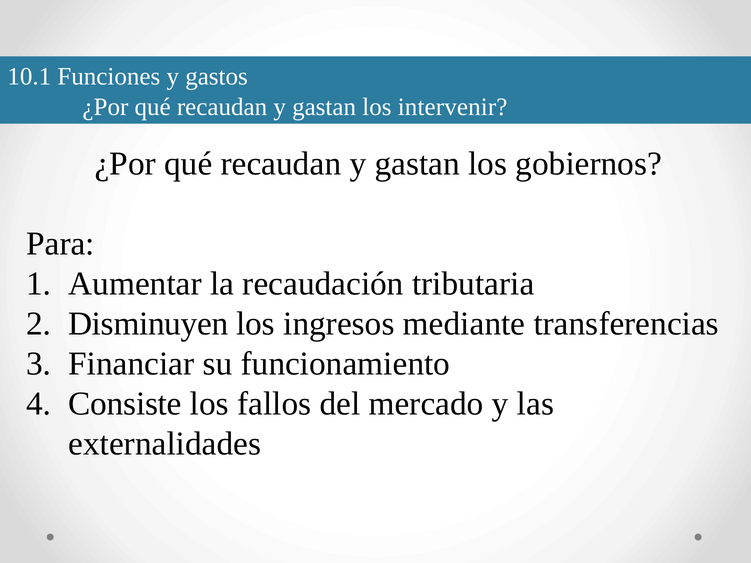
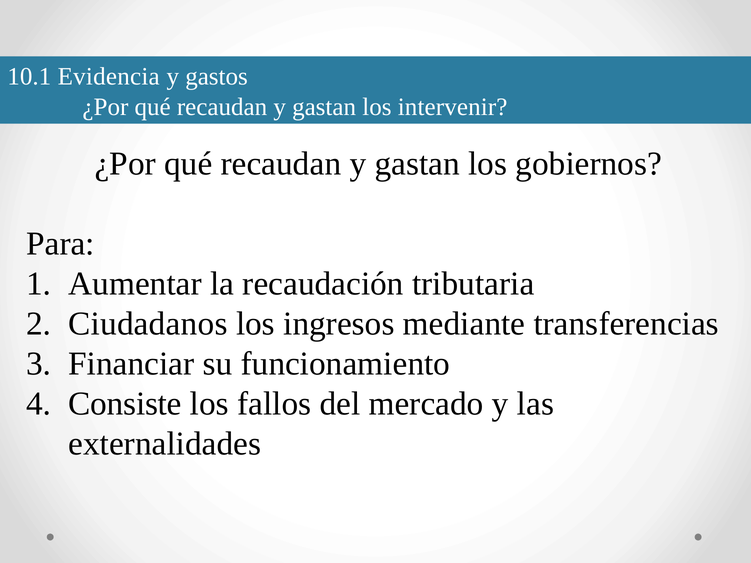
Funciones: Funciones -> Evidencia (109, 77)
Disminuyen: Disminuyen -> Ciudadanos (148, 324)
